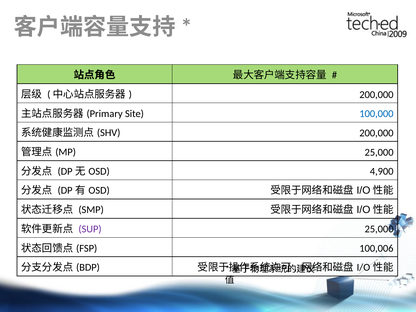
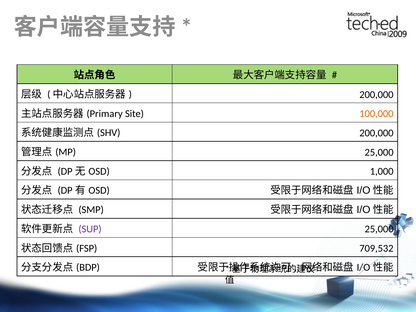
100,000 colour: blue -> orange (376, 114)
4,900: 4,900 -> 1,000 (382, 172)
100,006: 100,006 -> 709,532 (376, 248)
